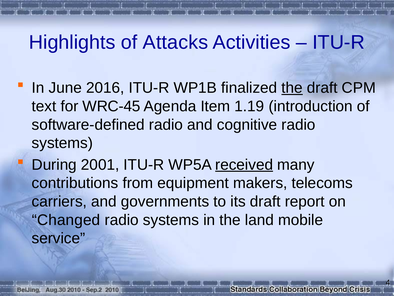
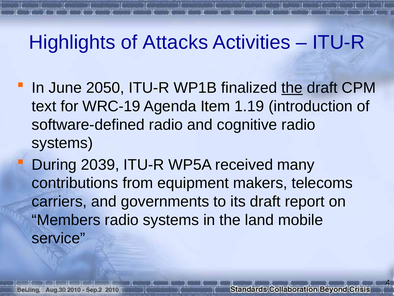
2016: 2016 -> 2050 (105, 88)
WRC-45: WRC-45 -> WRC-19 (111, 106)
2001: 2001 -> 2039 (100, 164)
received underline: present -> none (244, 164)
Changed: Changed -> Members (66, 220)
